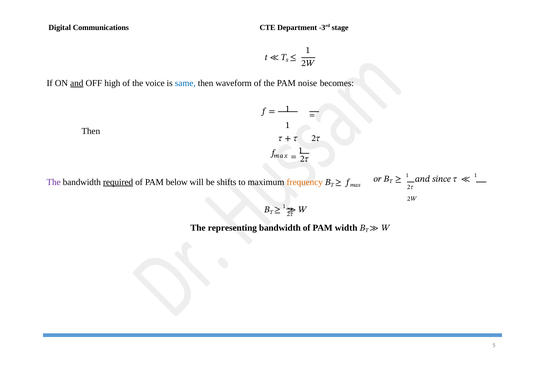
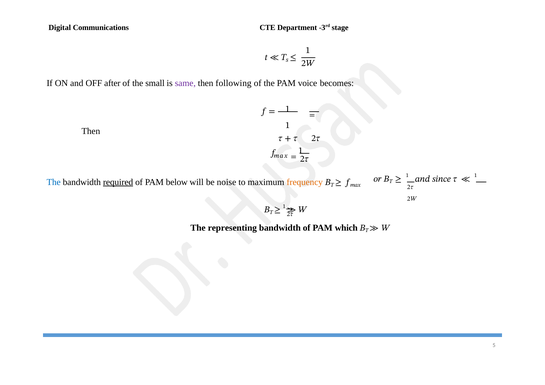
and underline: present -> none (77, 83)
high: high -> after (112, 83)
voice: voice -> small (155, 83)
same colour: blue -> purple (185, 83)
waveform: waveform -> following (234, 83)
noise: noise -> voice (308, 83)
The colour: purple -> blue (54, 182)
shifts: shifts -> noise (226, 182)
width: width -> which (346, 228)
